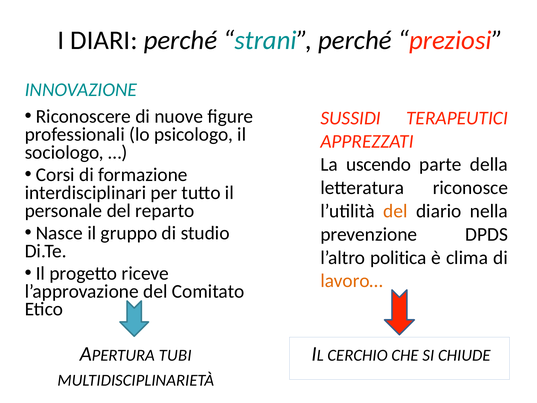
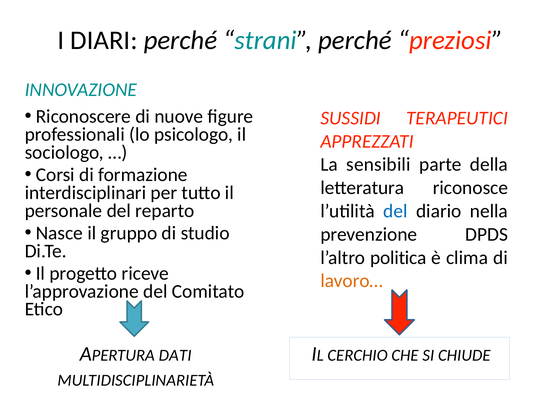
uscendo: uscendo -> sensibili (378, 164)
del colour: orange -> blue (395, 211)
TUBI: TUBI -> DATI (175, 355)
